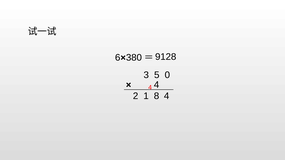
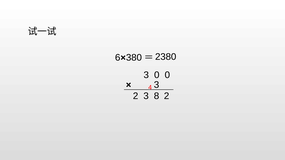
9128: 9128 -> 2380 (166, 57)
3 5: 5 -> 0 (157, 75)
4: 4 -> 3 (157, 85)
2 1: 1 -> 3 (146, 96)
8 4: 4 -> 2 (167, 96)
